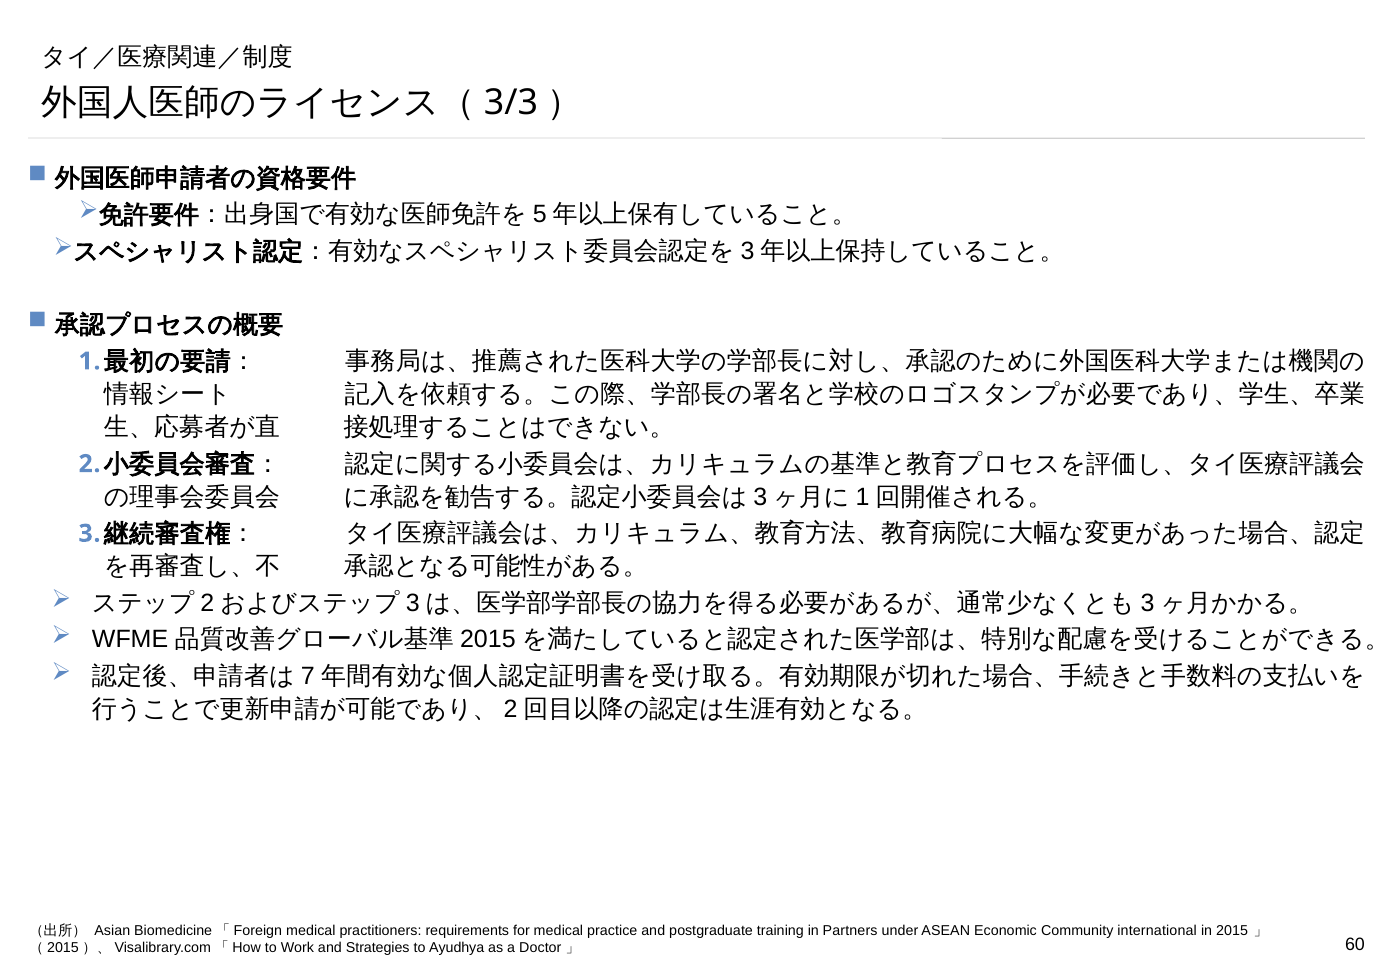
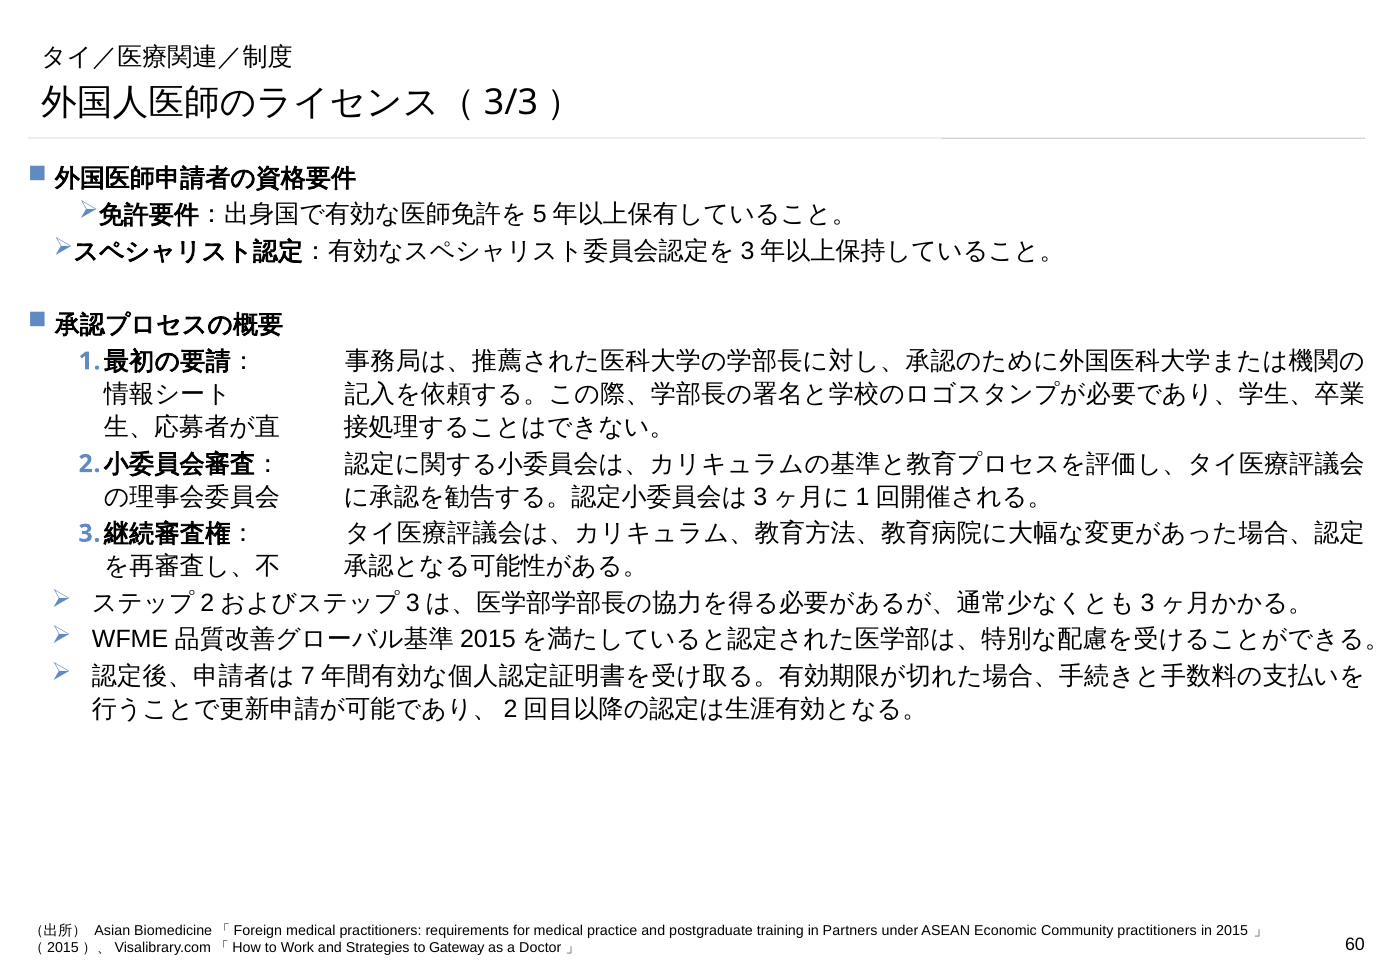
Community international: international -> practitioners (1157, 930)
Ayudhya: Ayudhya -> Gateway (457, 948)
